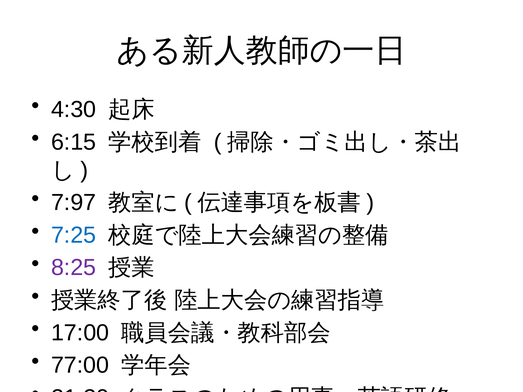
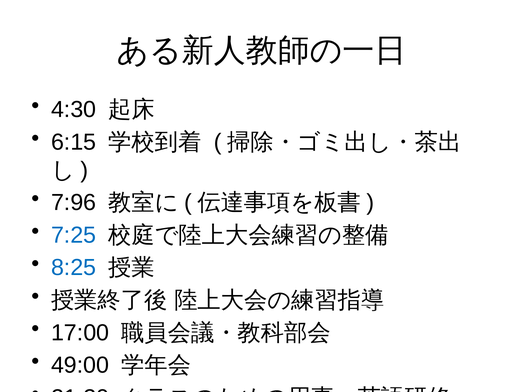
7:97: 7:97 -> 7:96 (74, 203)
8:25 colour: purple -> blue (74, 268)
77:00: 77:00 -> 49:00 (80, 365)
